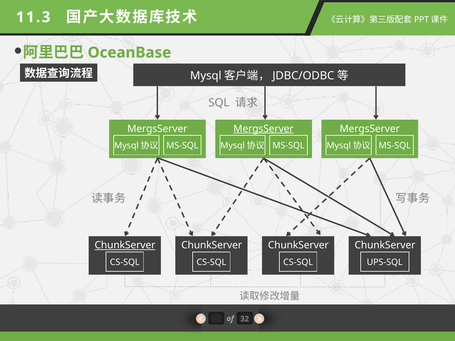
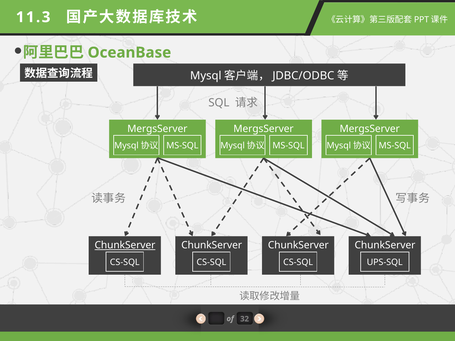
MergsServer underline: present -> none (264, 129)
